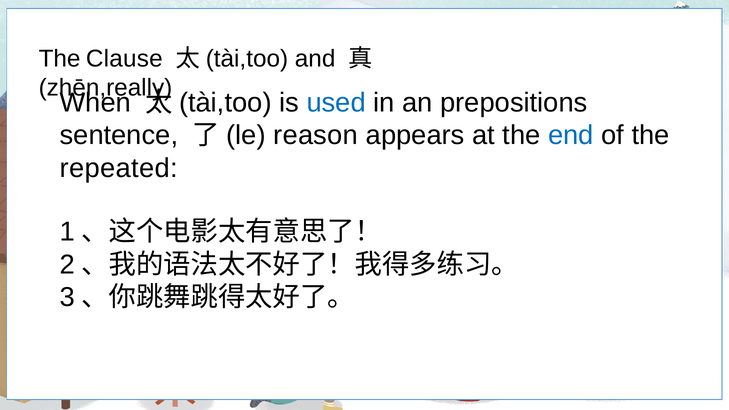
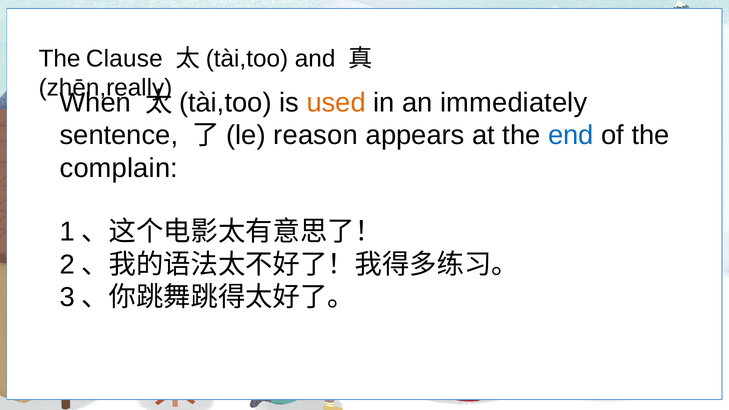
used colour: blue -> orange (336, 103)
prepositions: prepositions -> immediately (514, 103)
repeated: repeated -> complain (119, 168)
